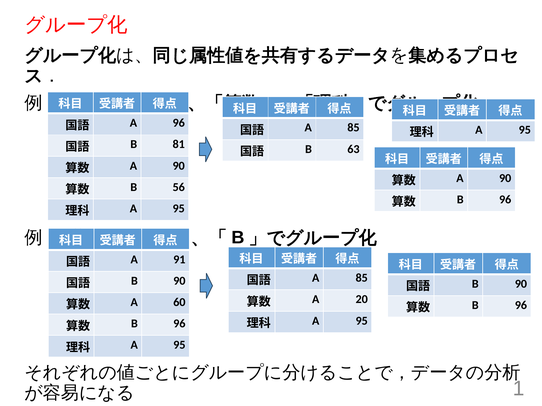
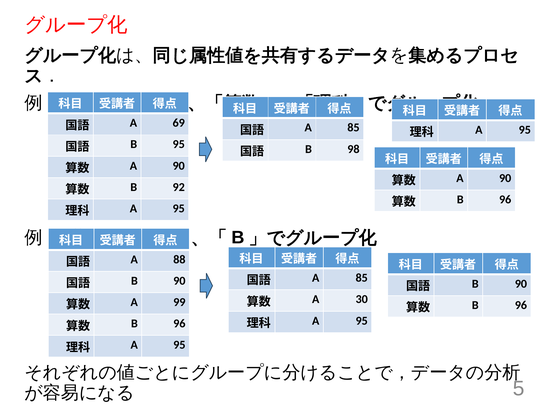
A 96: 96 -> 69 (179, 123)
B 81: 81 -> 95 (179, 145)
63: 63 -> 98 (353, 149)
56: 56 -> 92 (179, 187)
91: 91 -> 88 (179, 260)
20: 20 -> 30 (362, 300)
60: 60 -> 99 (179, 303)
1: 1 -> 5 (519, 389)
